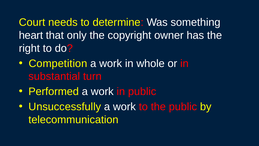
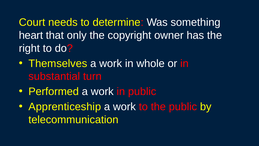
Competition: Competition -> Themselves (58, 63)
Unsuccessfully: Unsuccessfully -> Apprenticeship (65, 106)
